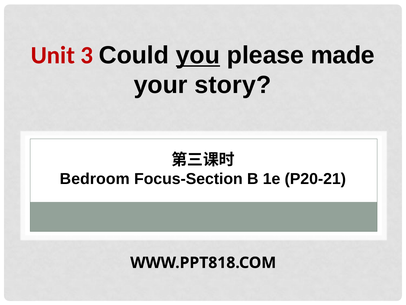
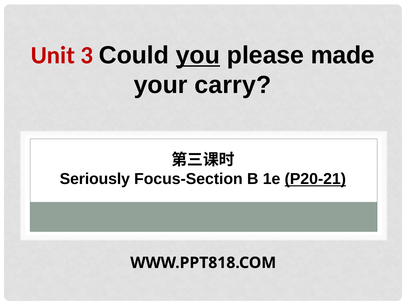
story: story -> carry (233, 85)
Bedroom: Bedroom -> Seriously (95, 179)
P20-21 underline: none -> present (315, 179)
